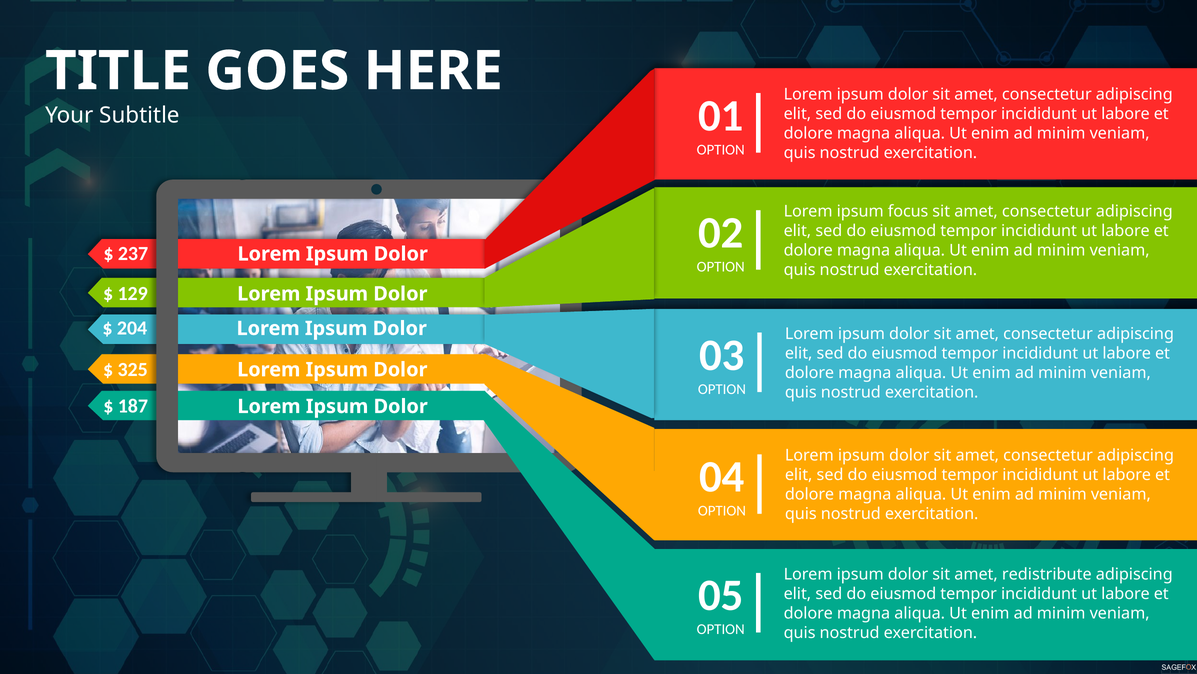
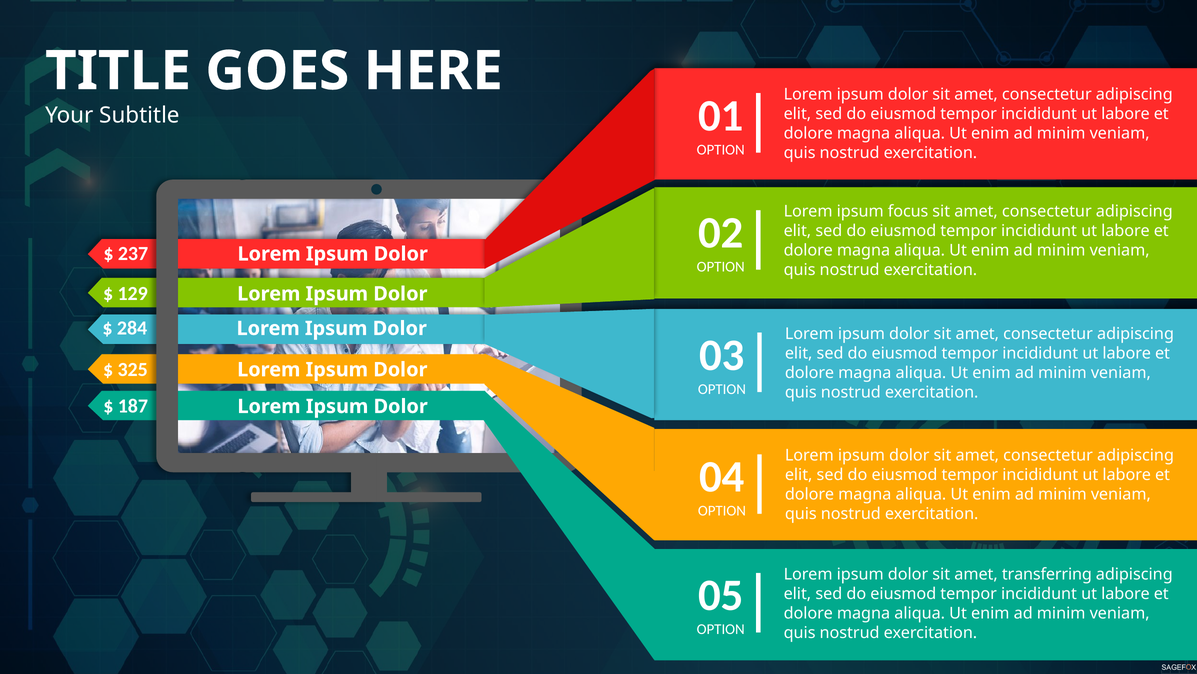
204: 204 -> 284 (132, 328)
redistribute: redistribute -> transferring (1047, 574)
